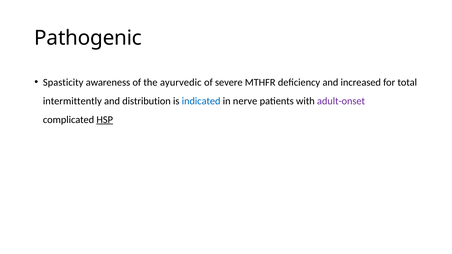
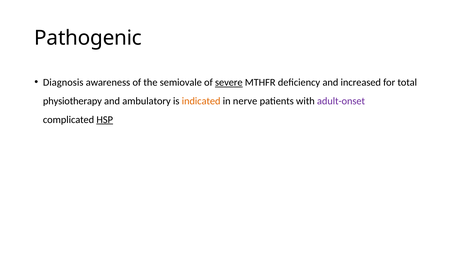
Spasticity: Spasticity -> Diagnosis (63, 83)
ayurvedic: ayurvedic -> semiovale (181, 83)
severe underline: none -> present (229, 83)
intermittently: intermittently -> physiotherapy (72, 101)
distribution: distribution -> ambulatory (147, 101)
indicated colour: blue -> orange (201, 101)
